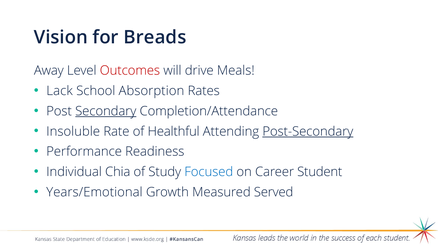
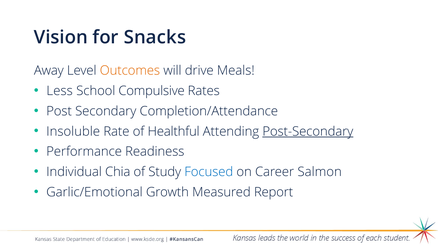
Breads: Breads -> Snacks (155, 37)
Outcomes colour: red -> orange (130, 70)
Lack: Lack -> Less (60, 91)
Absorption: Absorption -> Compulsive (152, 91)
Secondary underline: present -> none (106, 111)
Student: Student -> Salmon (320, 171)
Years/Emotional: Years/Emotional -> Garlic/Emotional (95, 192)
Served: Served -> Report (274, 192)
